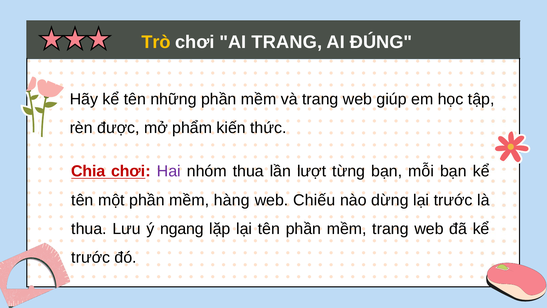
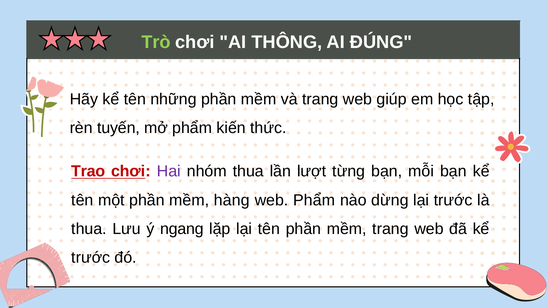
Trò colour: yellow -> light green (156, 42)
AI TRANG: TRANG -> THÔNG (287, 42)
được: được -> tuyến (118, 128)
Chia: Chia -> Trao (88, 171)
web Chiếu: Chiếu -> Phẩm (314, 200)
